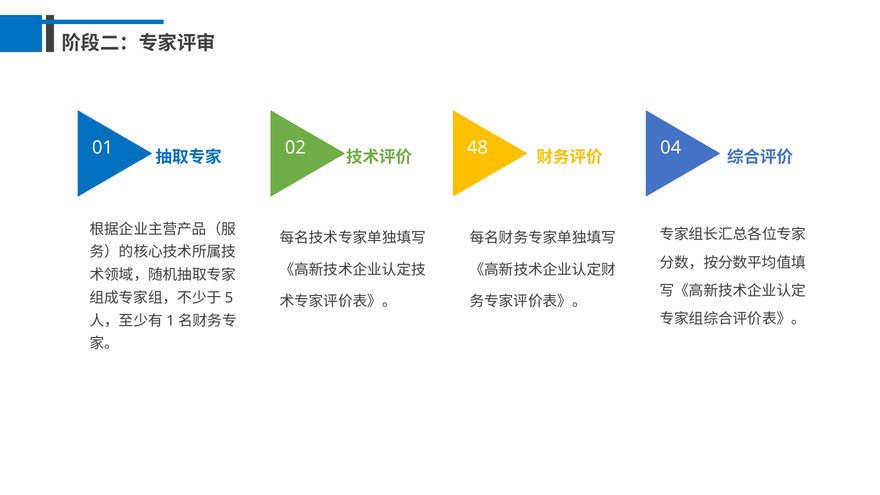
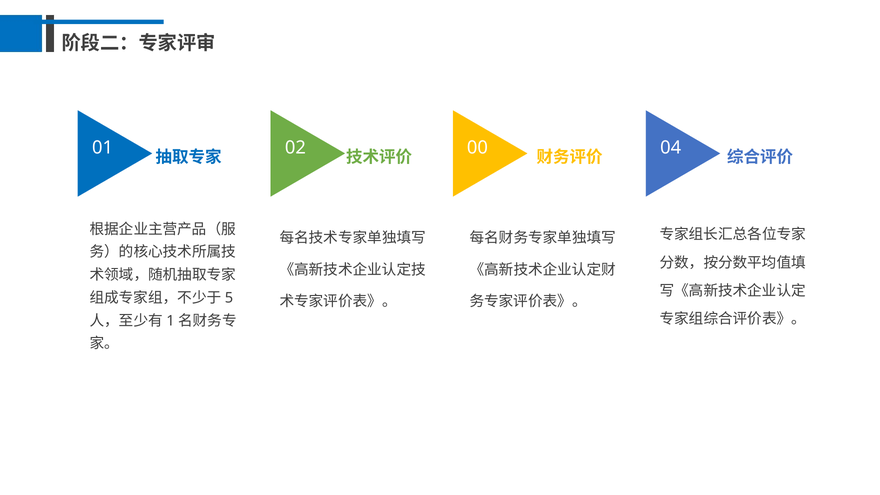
48: 48 -> 00 (477, 148)
